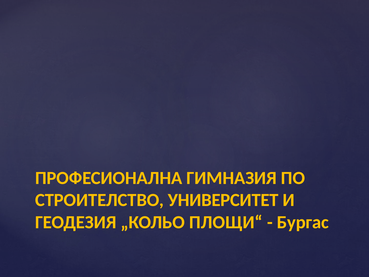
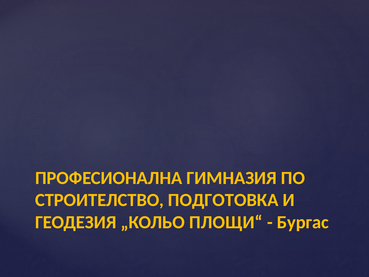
УНИВЕРСИТЕТ: УНИВЕРСИТЕТ -> ПОДГОТОВКА (223, 200)
